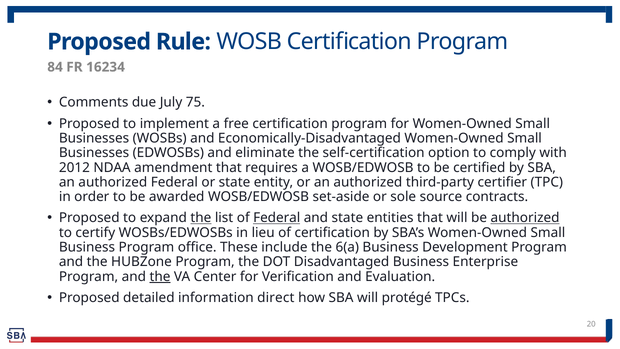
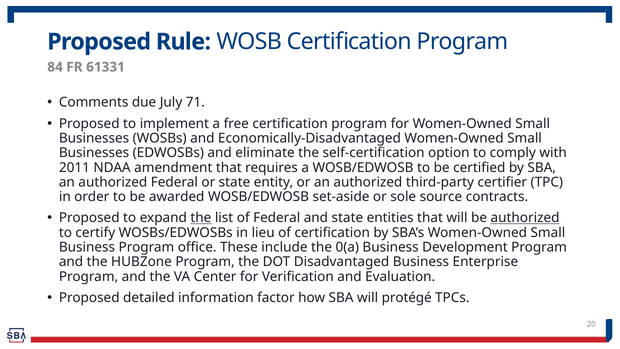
16234: 16234 -> 61331 (106, 67)
75: 75 -> 71 (195, 102)
2012: 2012 -> 2011 (74, 167)
Federal underline: present -> none (277, 218)
6(a: 6(a -> 0(a (347, 247)
the underline: present -> none (160, 276)
direct: direct -> factor (276, 298)
